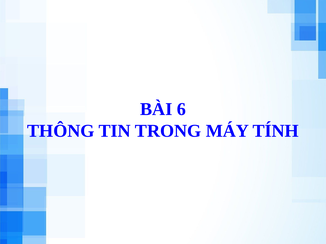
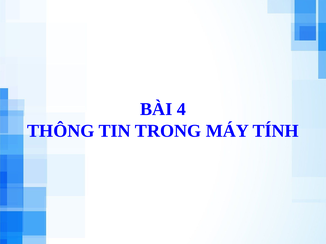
6: 6 -> 4 (181, 109)
